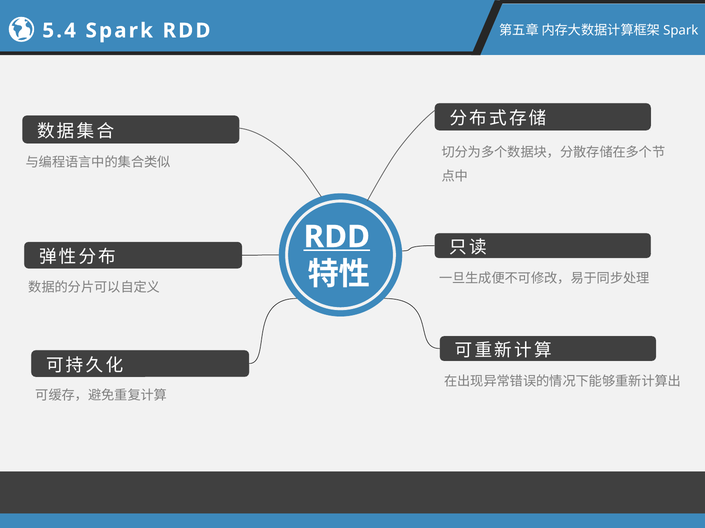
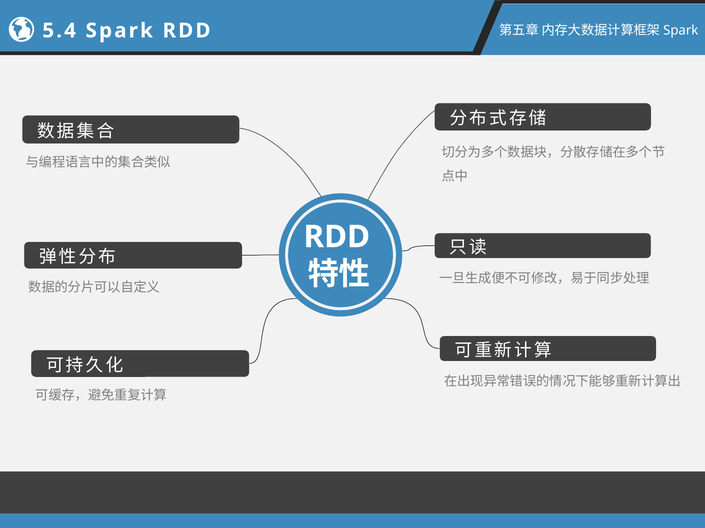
RDD underline: present -> none (337, 237)
